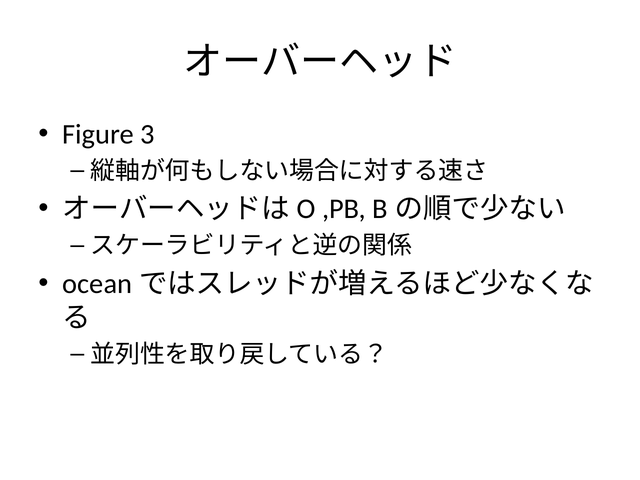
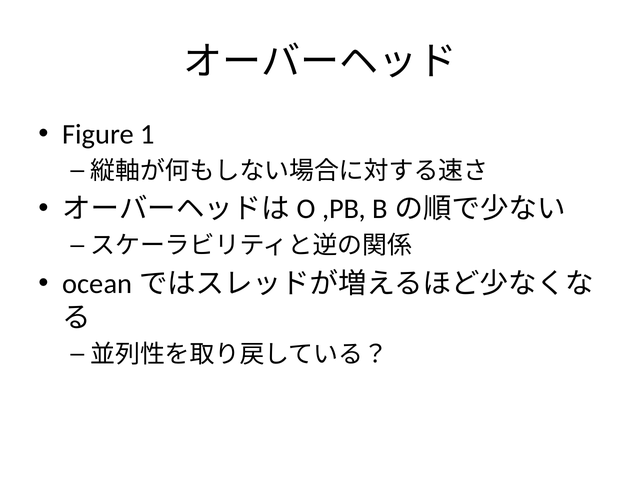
3: 3 -> 1 (148, 134)
